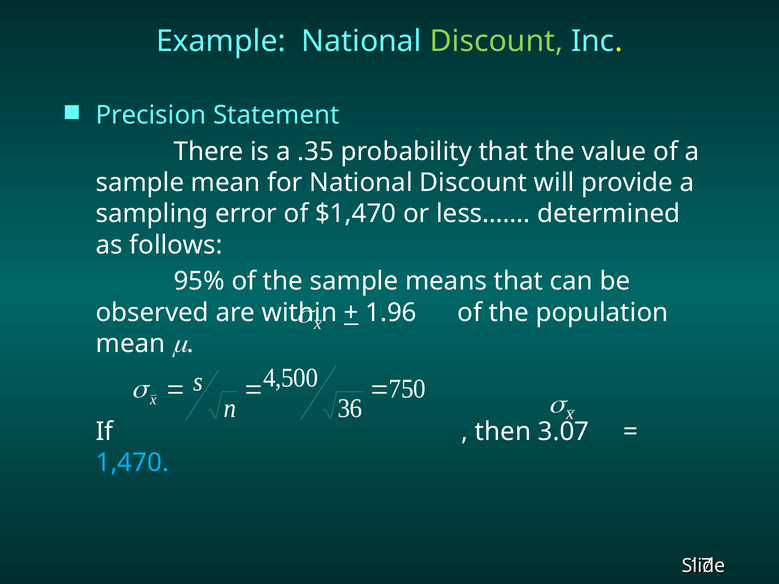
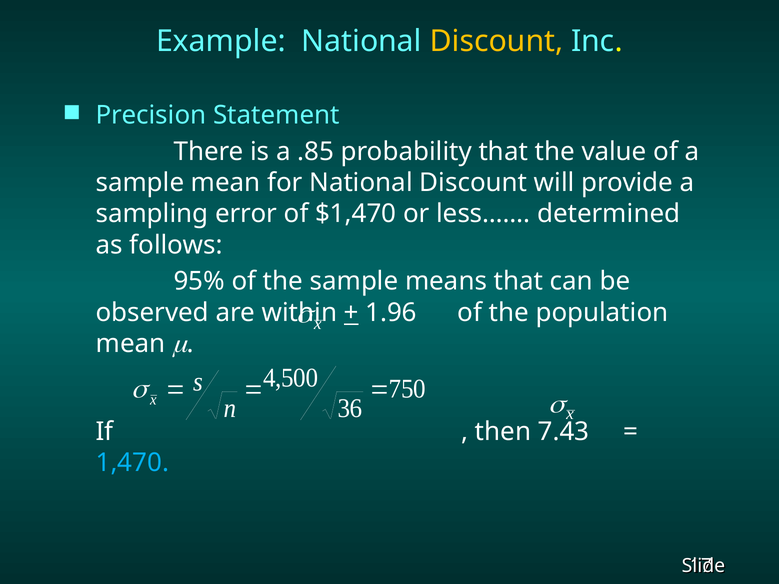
Discount colour: light green -> yellow (496, 41)
.35: .35 -> .85 (316, 152)
3.07: 3.07 -> 7.43 (564, 432)
